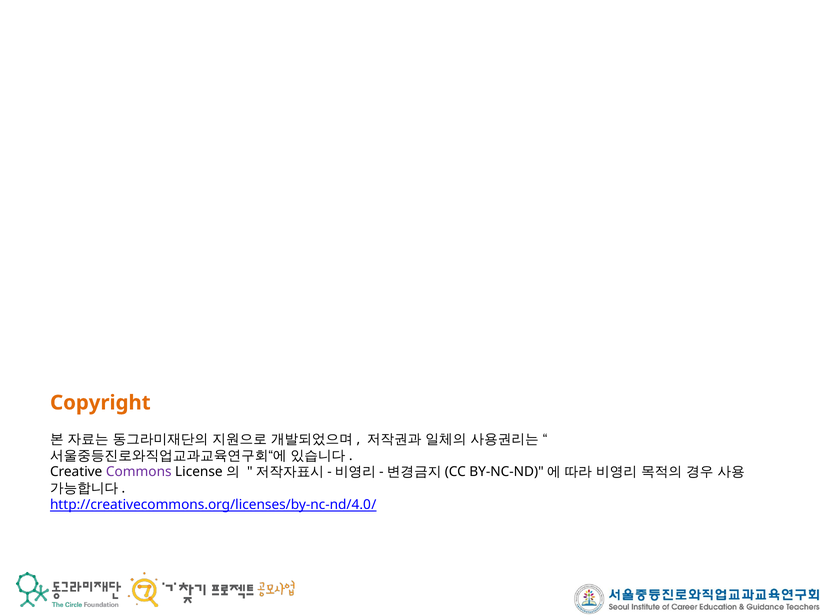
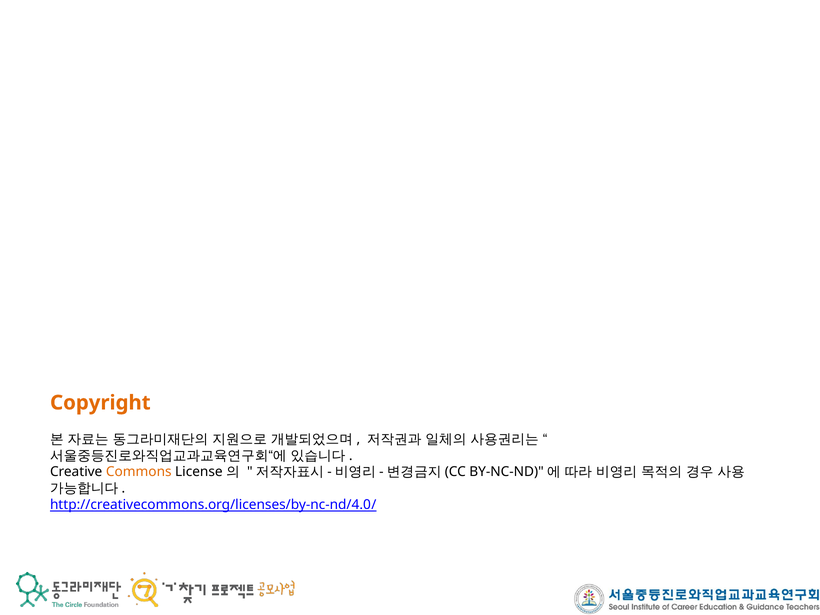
Commons colour: purple -> orange (139, 472)
